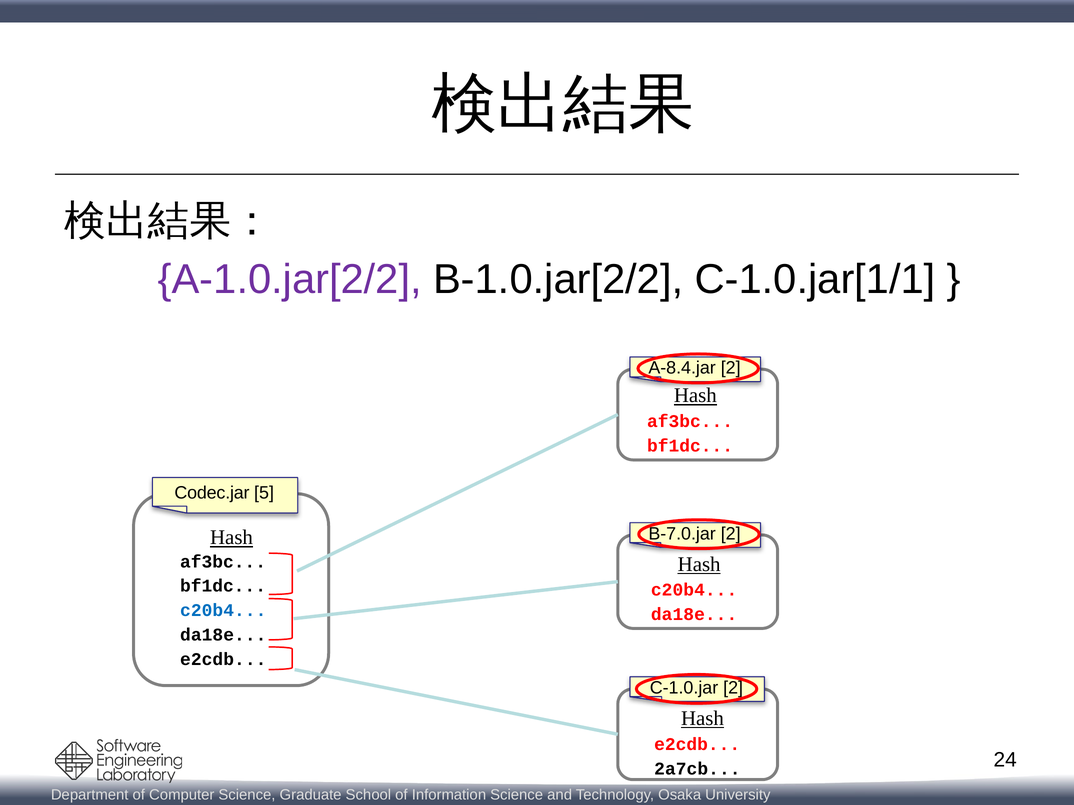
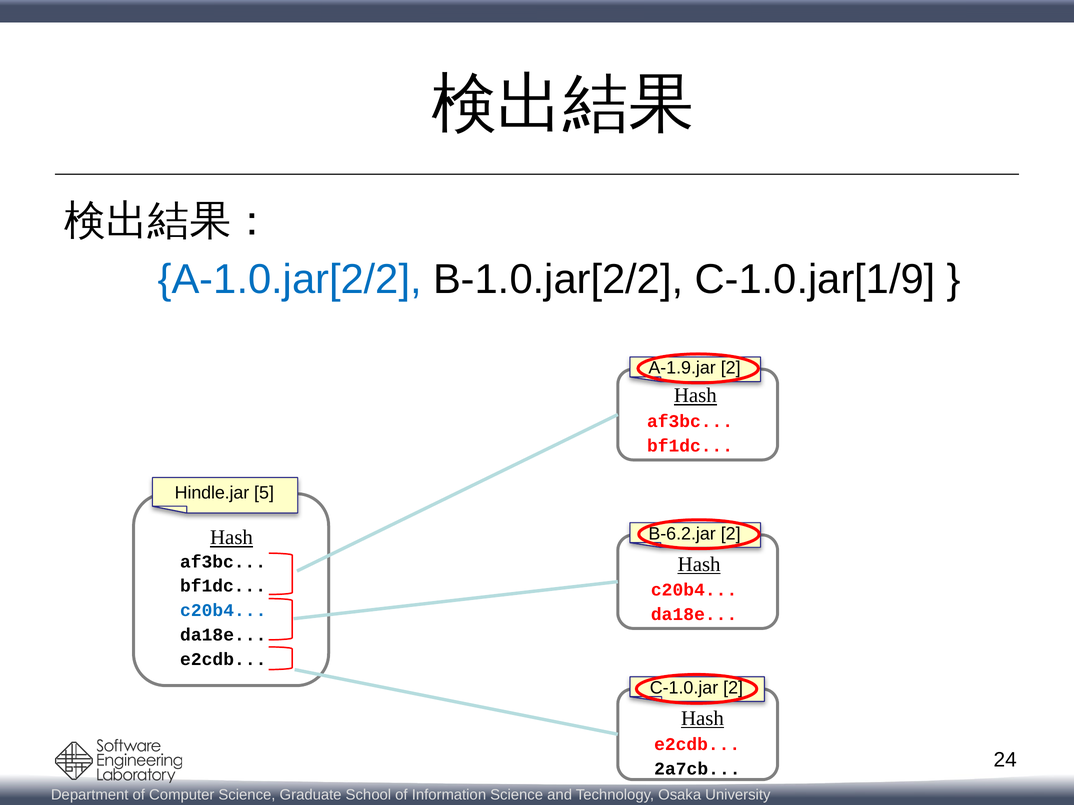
A-1.0.jar[2/2 colour: purple -> blue (290, 280)
C-1.0.jar[1/1: C-1.0.jar[1/1 -> C-1.0.jar[1/9 (815, 280)
A-8.4.jar: A-8.4.jar -> A-1.9.jar (682, 368)
Codec.jar: Codec.jar -> Hindle.jar (212, 493)
B-7.0.jar: B-7.0.jar -> B-6.2.jar (682, 534)
